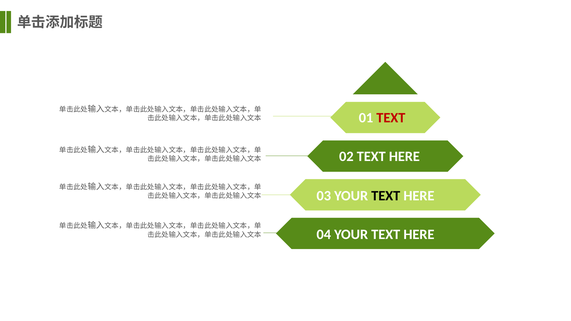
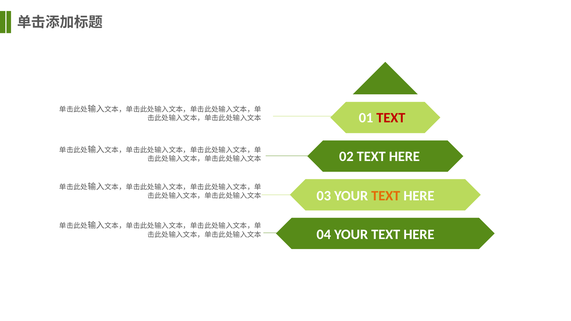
TEXT colour: black -> orange (386, 196)
